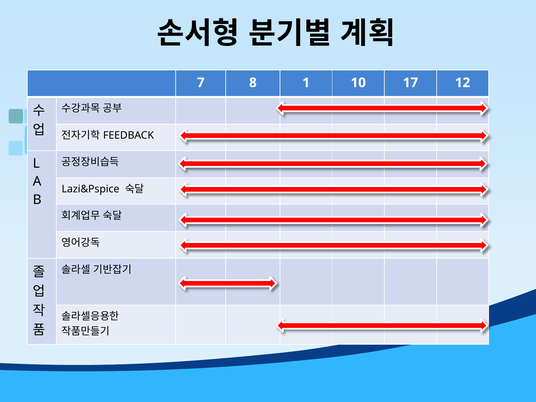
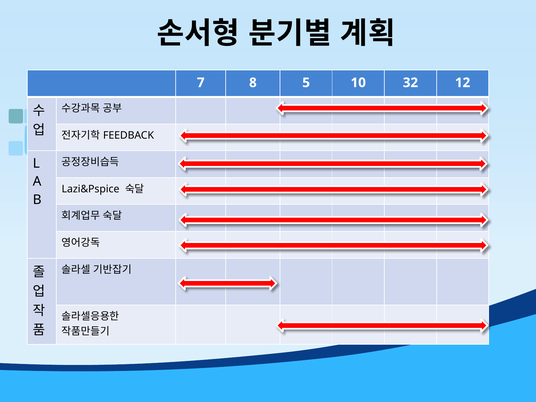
1: 1 -> 5 (306, 83)
17: 17 -> 32 (410, 83)
